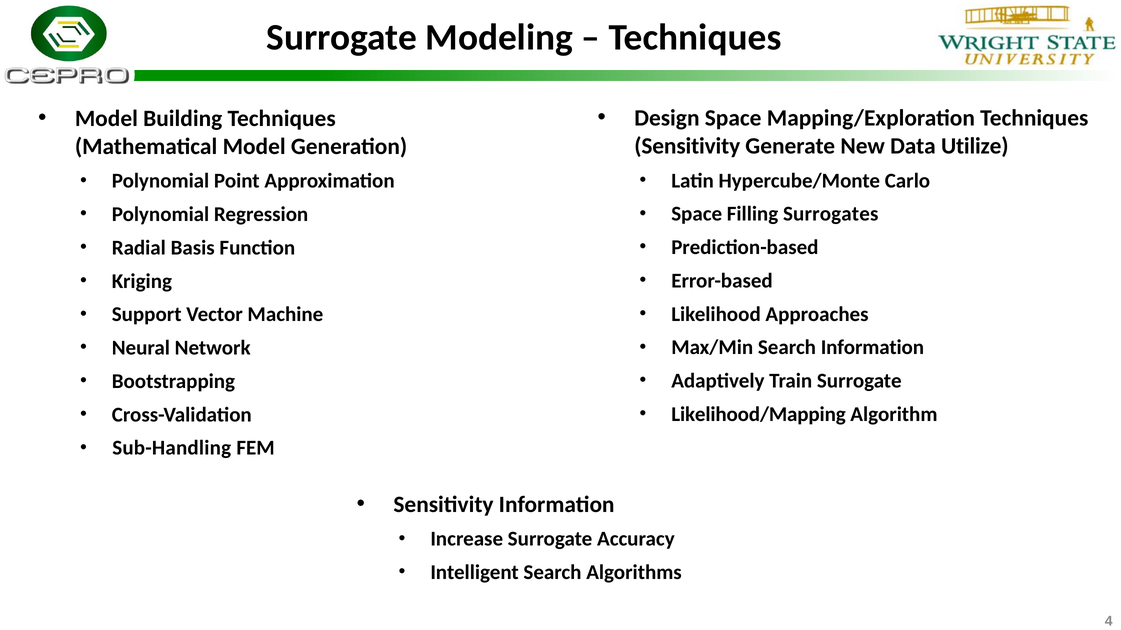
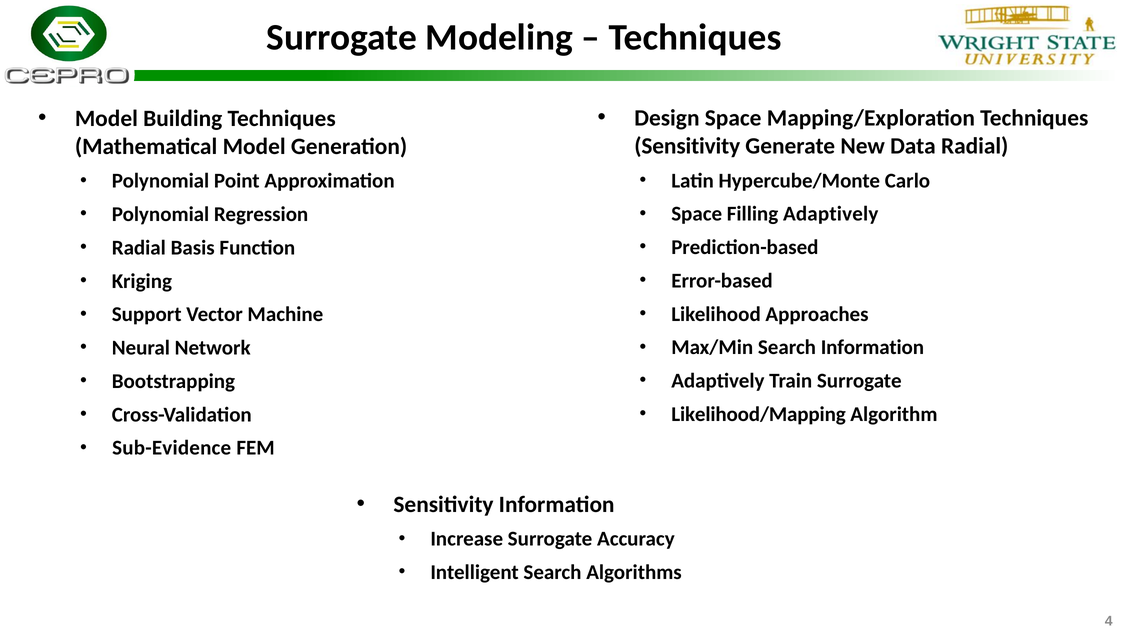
Data Utilize: Utilize -> Radial (975, 146)
Filling Surrogates: Surrogates -> Adaptively (831, 214)
Sub-Handling: Sub-Handling -> Sub-Evidence (172, 448)
